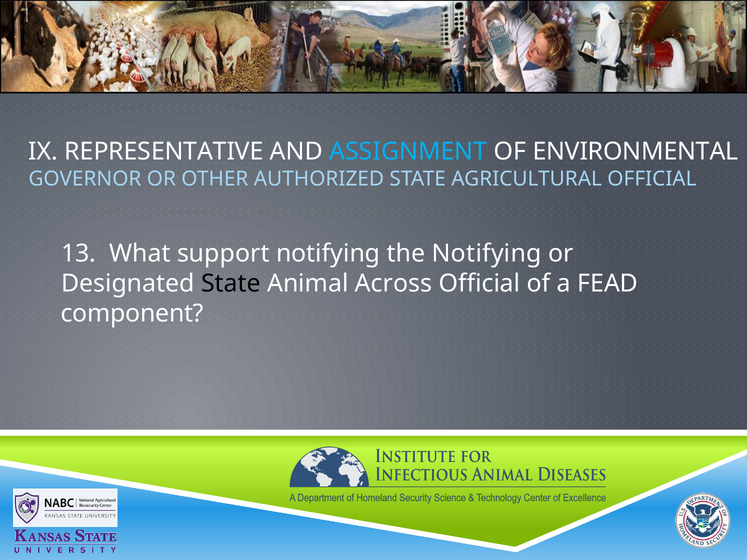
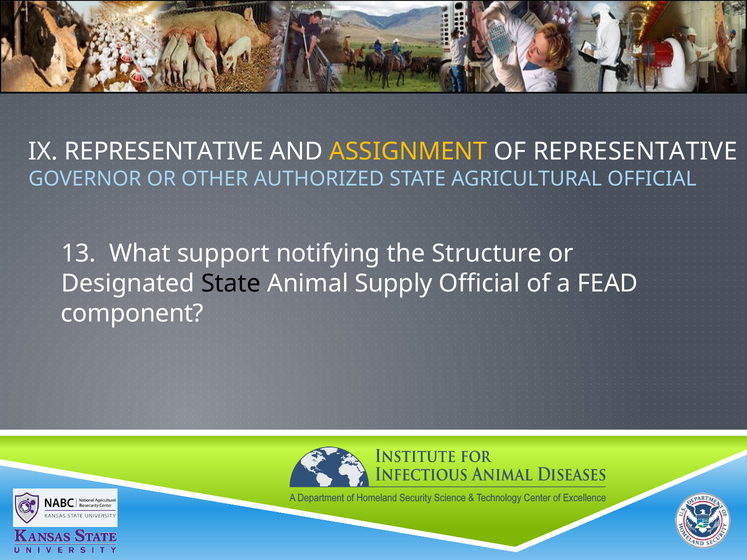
ASSIGNMENT colour: light blue -> yellow (408, 152)
OF ENVIRONMENTAL: ENVIRONMENTAL -> REPRESENTATIVE (635, 152)
the Notifying: Notifying -> Structure (487, 254)
Across: Across -> Supply (394, 284)
